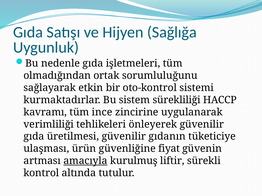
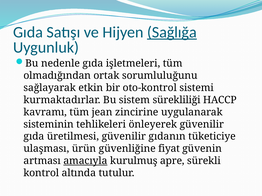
Sağlığa underline: none -> present (172, 32)
ince: ince -> jean (102, 112)
verimliliği: verimliliği -> sisteminin (49, 125)
liftir: liftir -> apre (172, 161)
